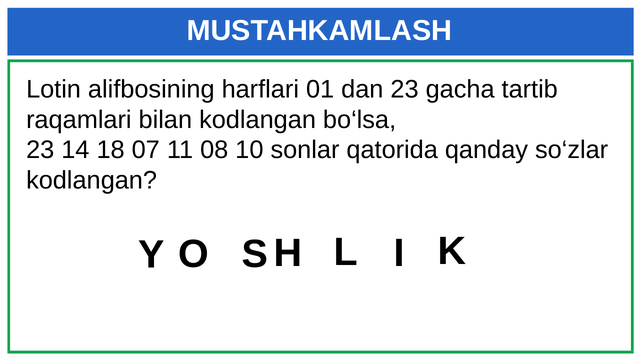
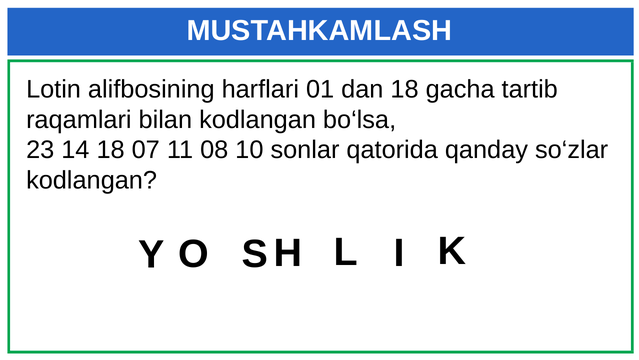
dan 23: 23 -> 18 (405, 89)
